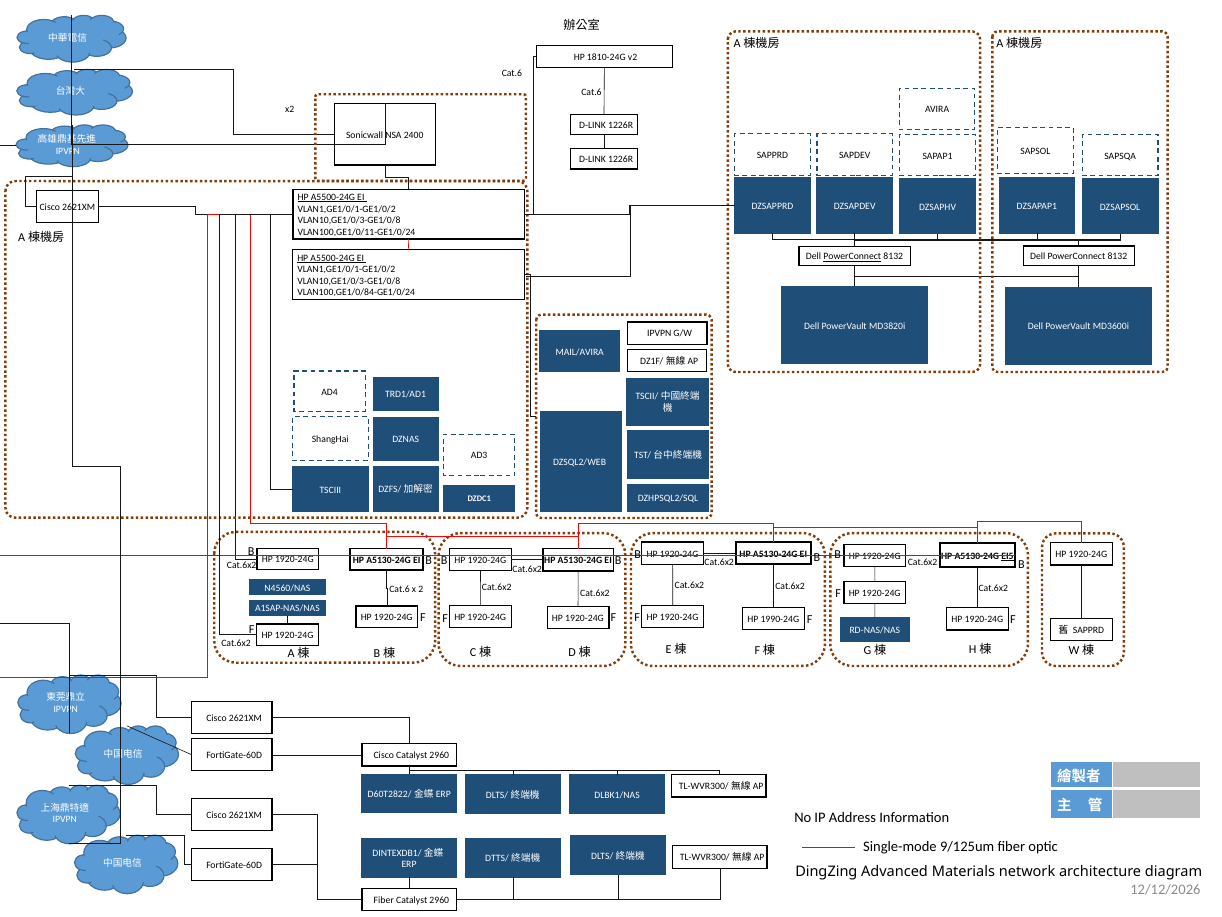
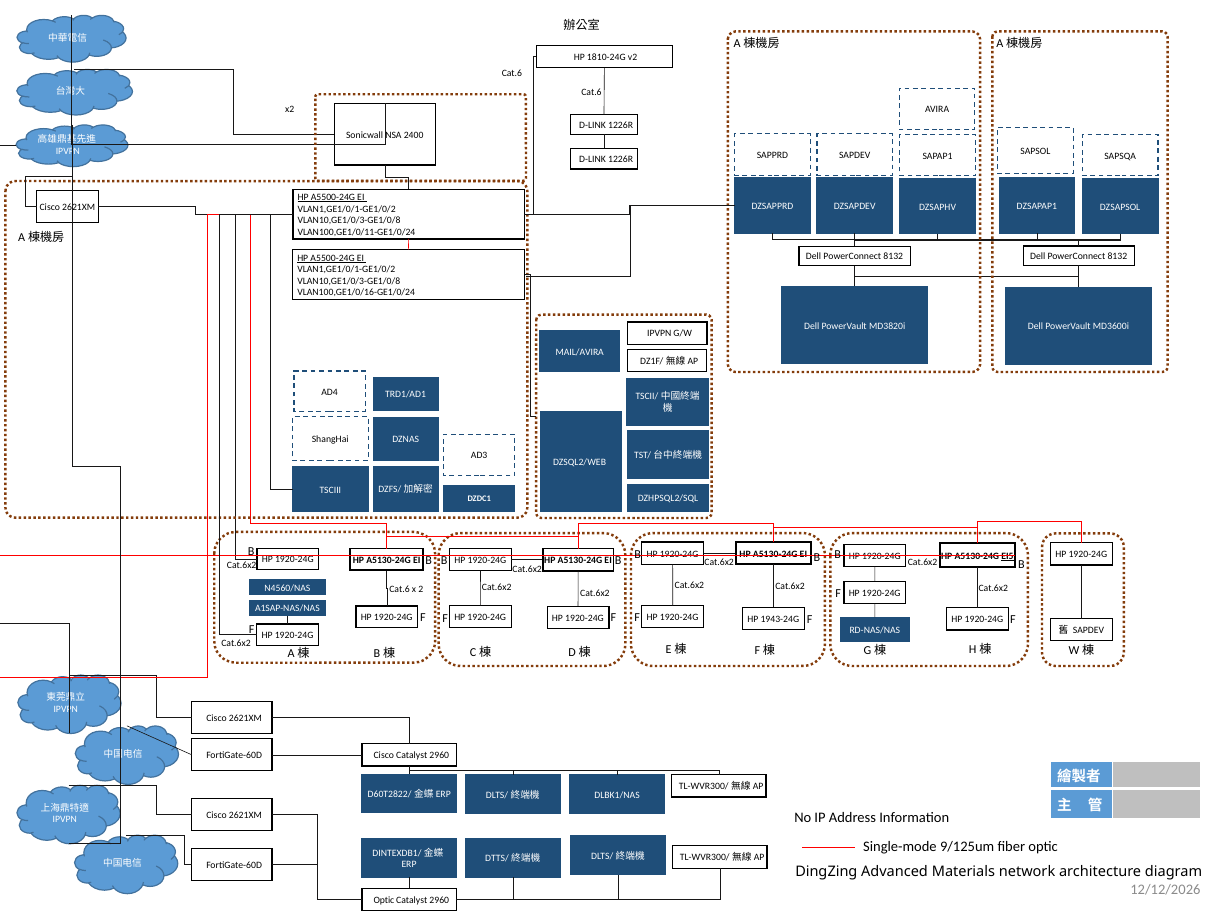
PowerConnect underline: present -> none (852, 257)
VLAN100,GE1/0/84-GE1/0/24: VLAN100,GE1/0/84-GE1/0/24 -> VLAN100,GE1/0/16-GE1/0/24 (356, 293)
1990-24G: 1990-24G -> 1943-24G (780, 619)
SAPPRD: SAPPRD -> SAPDEV (1088, 630)
Fiber: Fiber -> Optic (384, 900)
